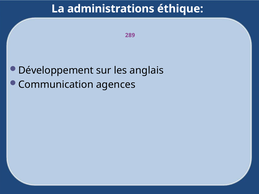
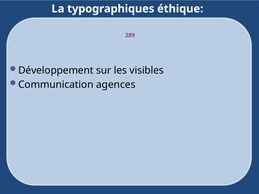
administrations: administrations -> typographiques (111, 9)
anglais: anglais -> visibles (147, 71)
